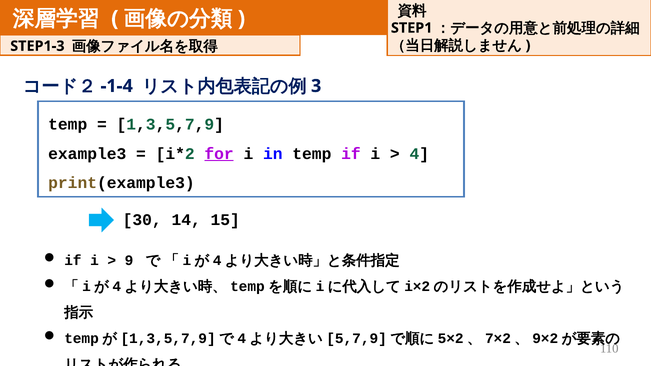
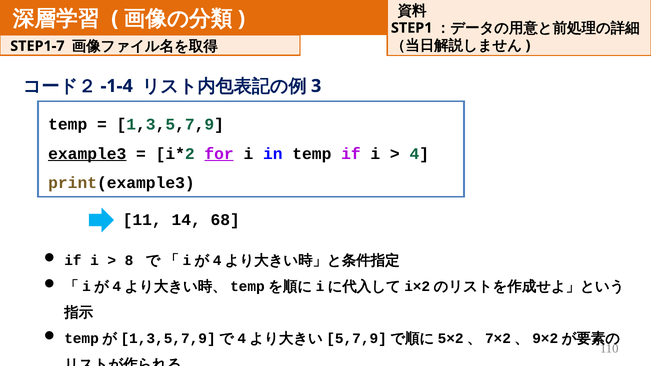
STEP1-3: STEP1-3 -> STEP1-7 (37, 46)
example3 underline: none -> present (87, 154)
30: 30 -> 11 (142, 220)
15: 15 -> 68 (225, 220)
9: 9 -> 8 (129, 260)
